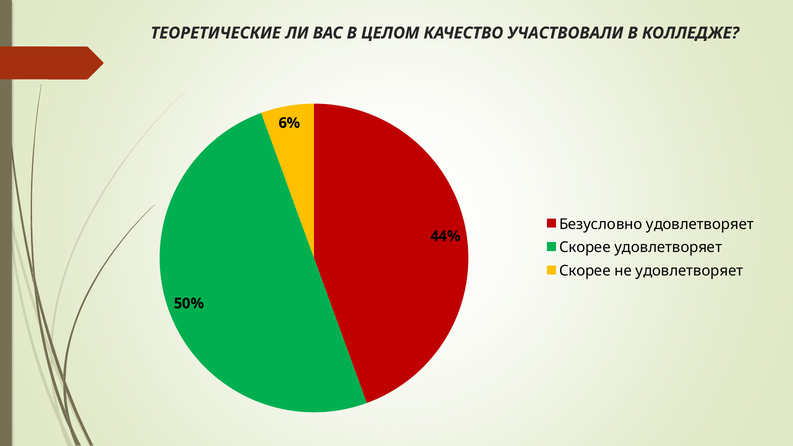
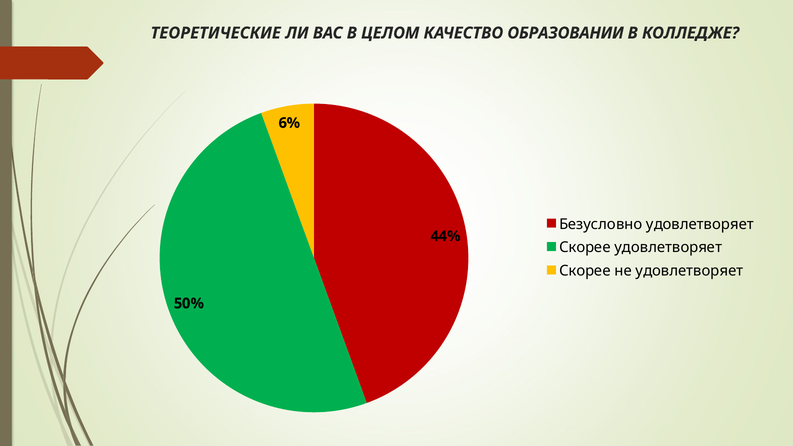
УЧАСТВОВАЛИ: УЧАСТВОВАЛИ -> ОБРАЗОВАНИИ (565, 33)
